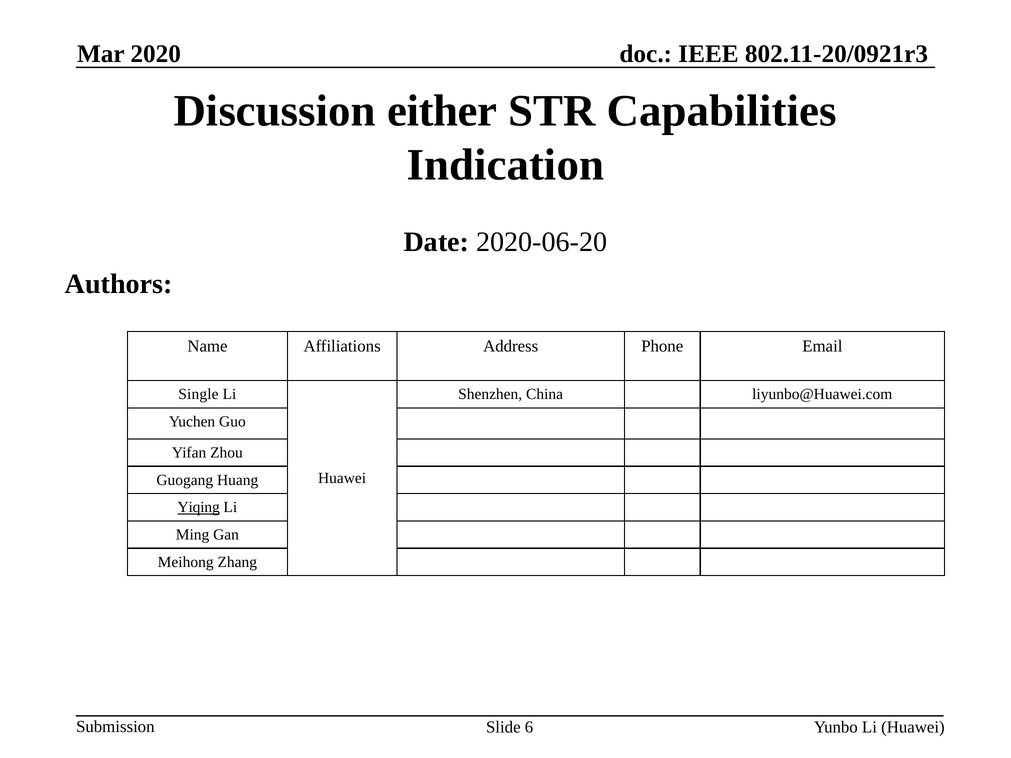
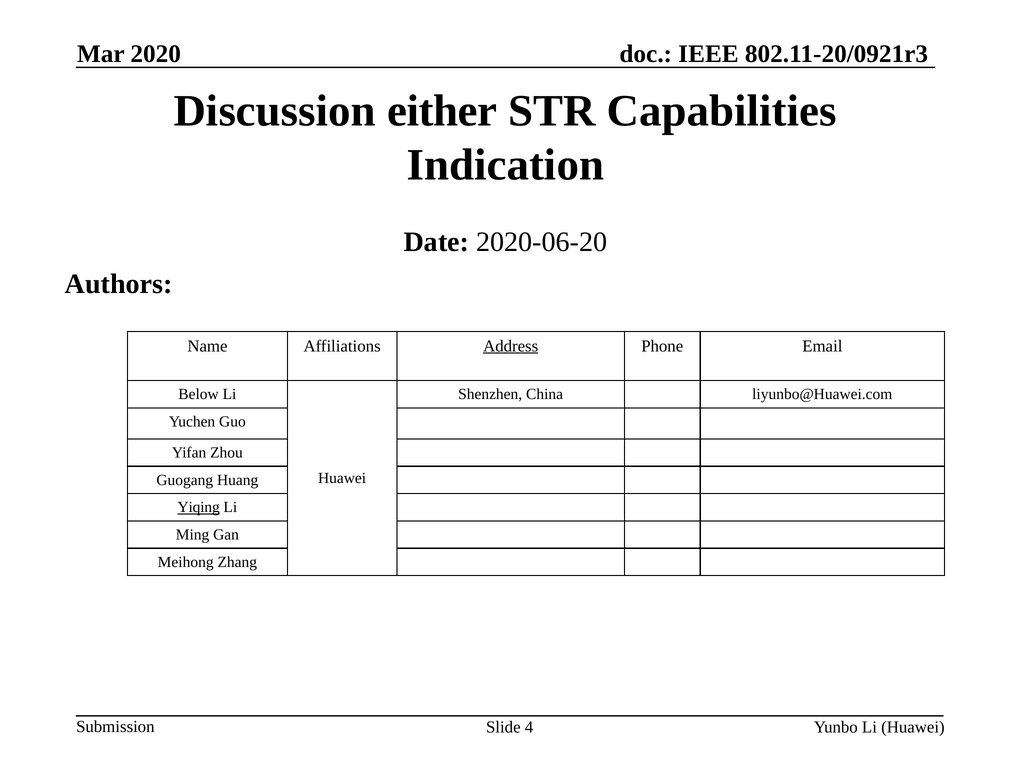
Address underline: none -> present (511, 346)
Single: Single -> Below (199, 394)
6: 6 -> 4 (529, 727)
